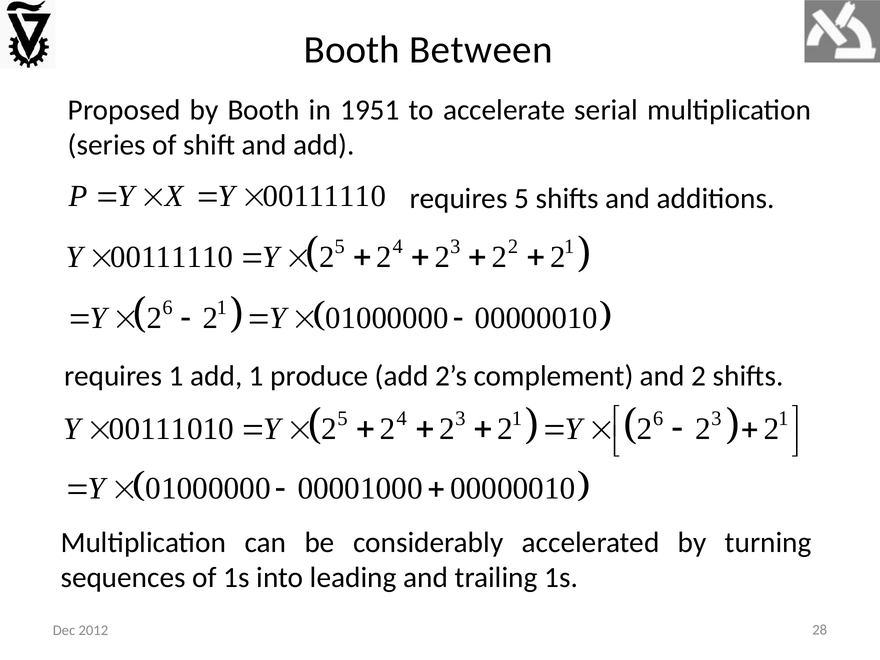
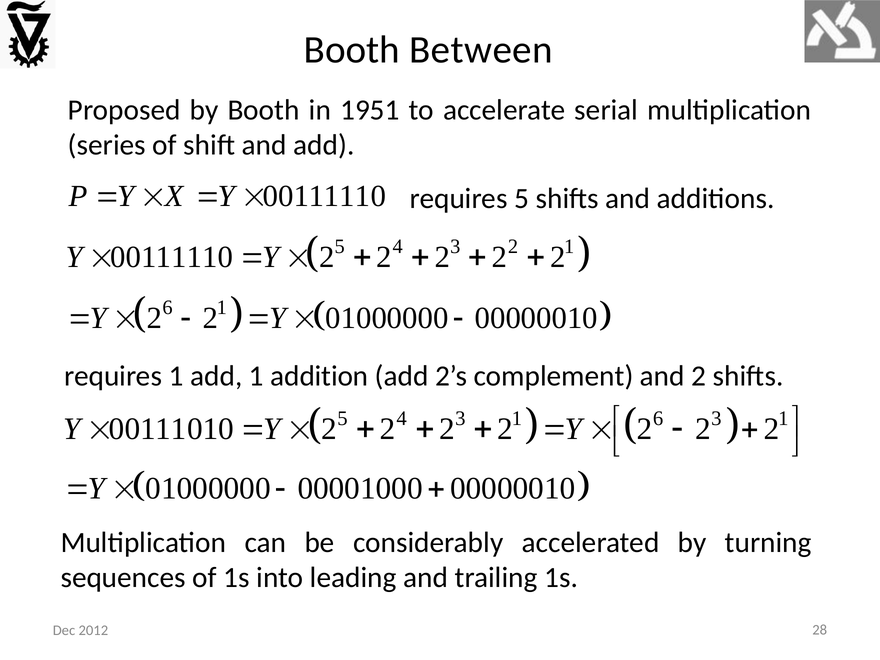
produce: produce -> addition (319, 376)
